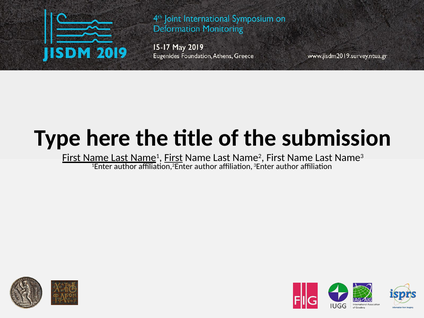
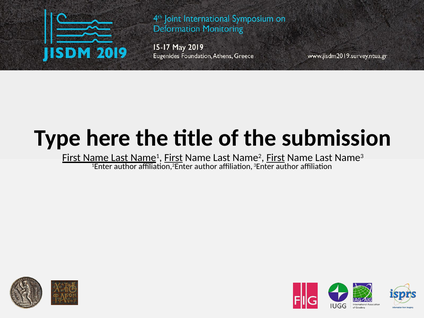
First underline: none -> present (276, 158)
